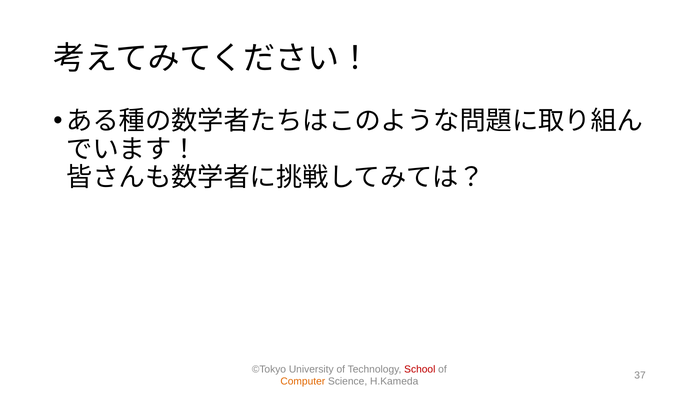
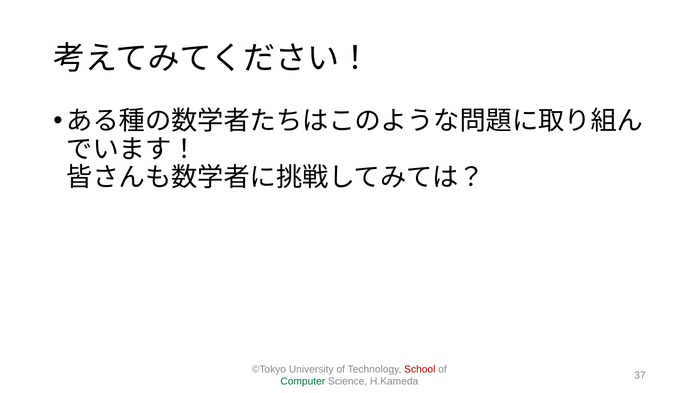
Computer colour: orange -> green (303, 382)
